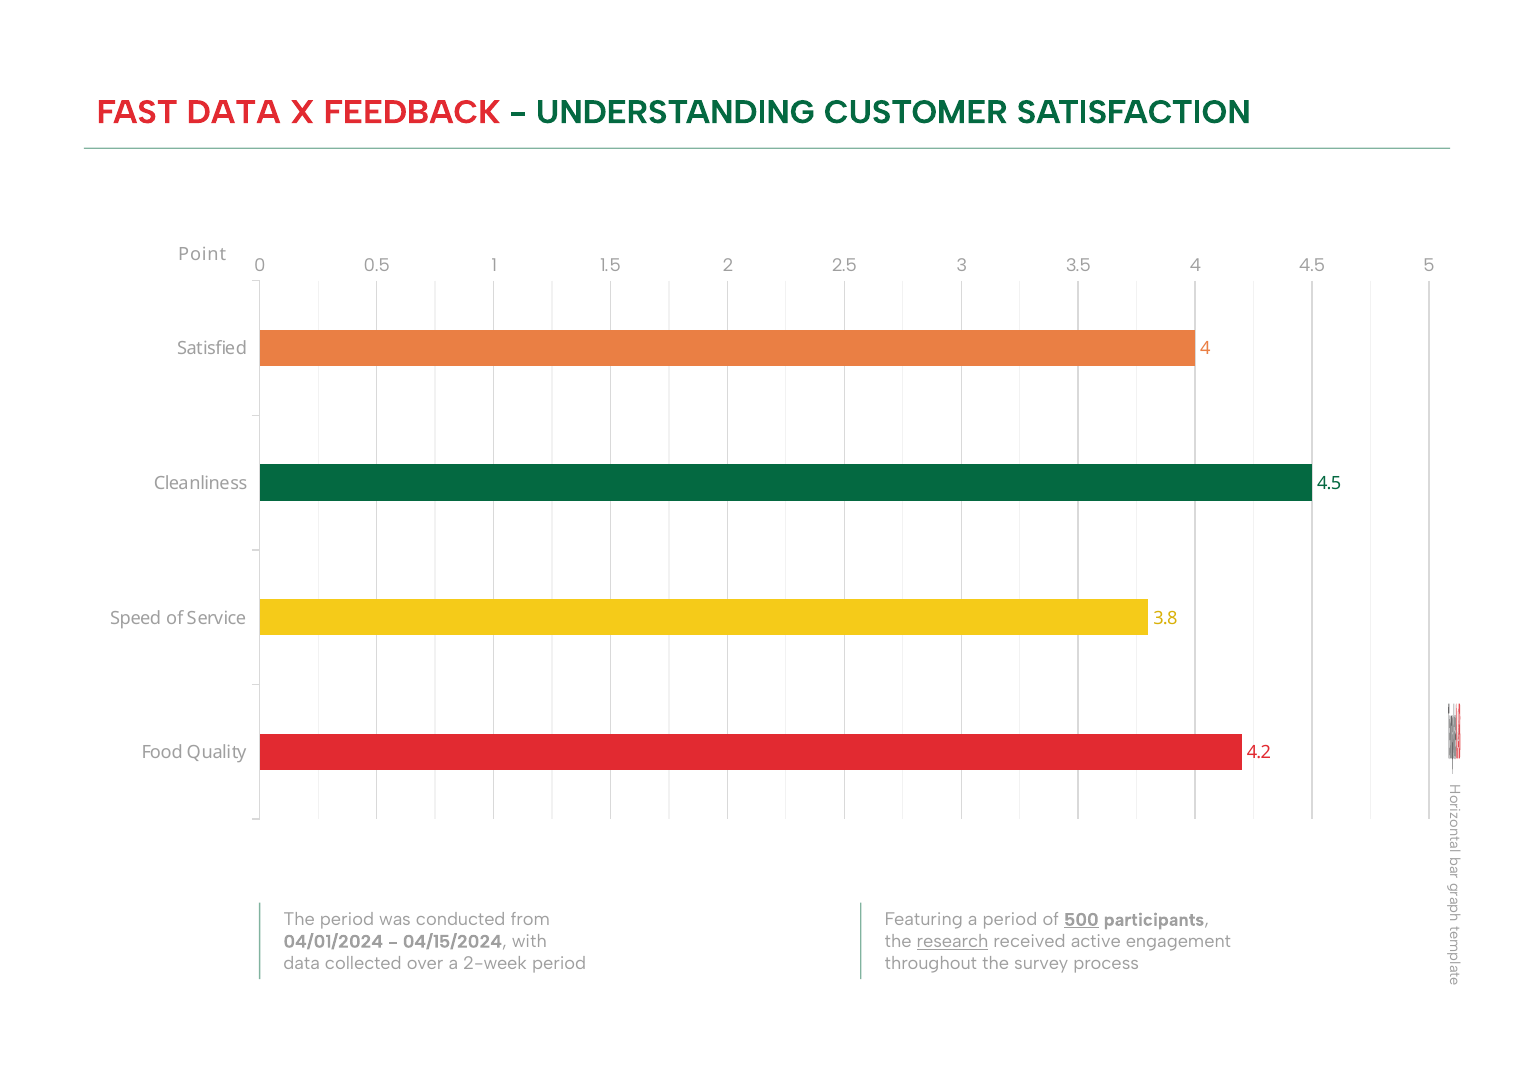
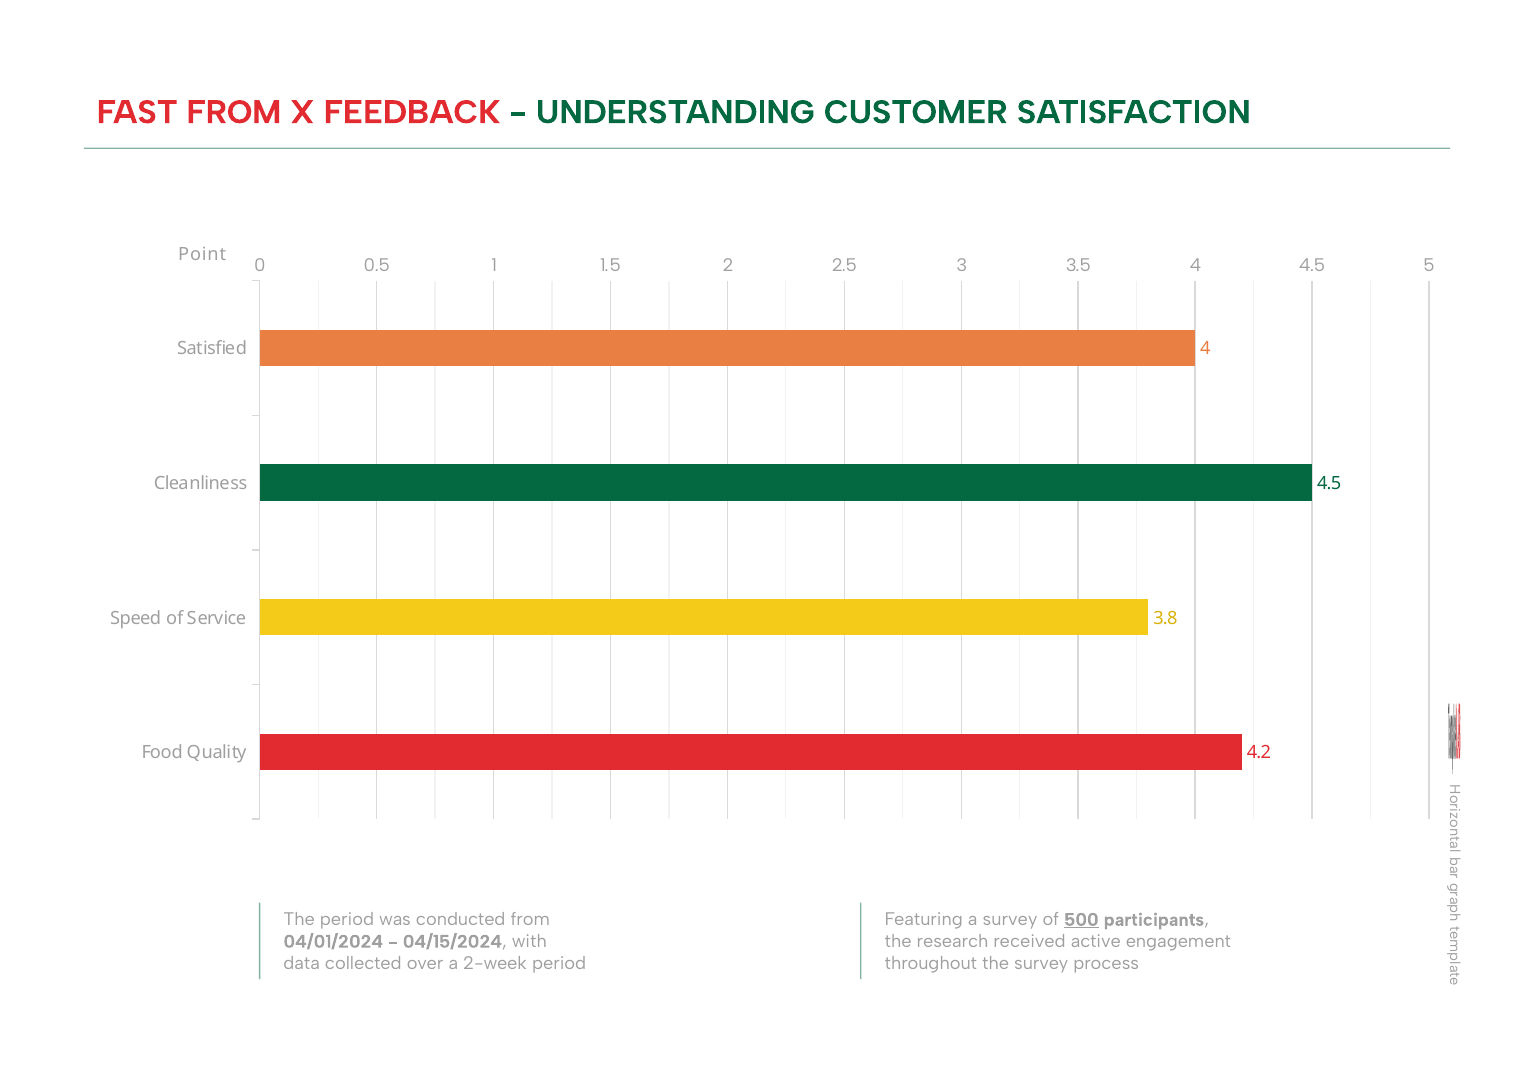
FAST DATA: DATA -> FROM (234, 112)
a period: period -> survey (1010, 920)
research underline: present -> none (953, 942)
